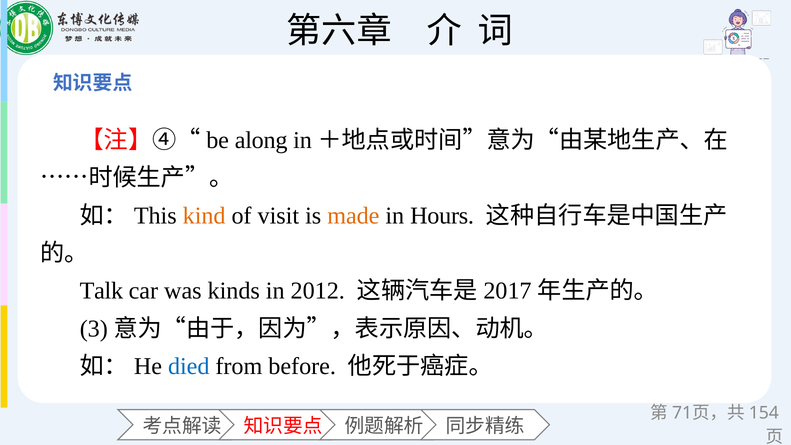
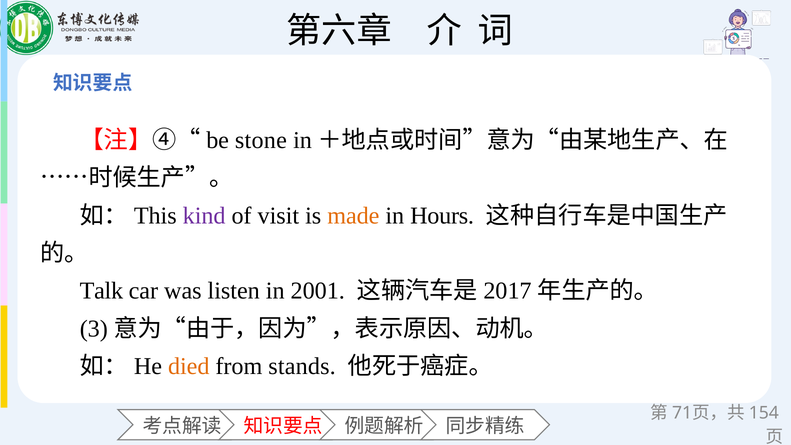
along: along -> stone (261, 140)
kind colour: orange -> purple (204, 216)
kinds: kinds -> listen (234, 291)
2012: 2012 -> 2001 (318, 291)
died colour: blue -> orange (189, 366)
before: before -> stands (302, 366)
